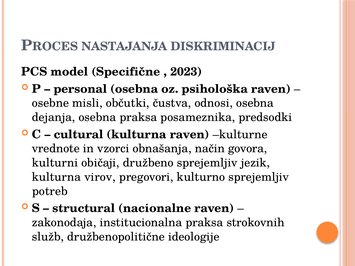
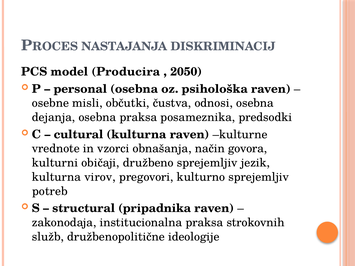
Specifične: Specifične -> Producira (126, 72)
2023: 2023 -> 2050 (186, 72)
nacionalne: nacionalne -> pripadnika (155, 208)
